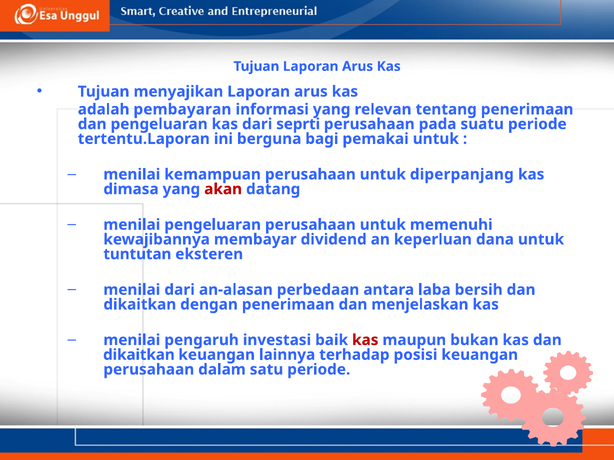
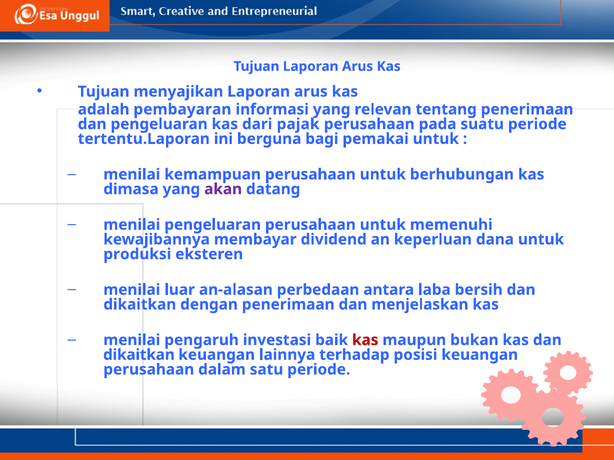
seprti: seprti -> pajak (298, 124)
diperpanjang: diperpanjang -> berhubungan (462, 175)
akan colour: red -> purple (223, 189)
tuntutan: tuntutan -> produksi (137, 254)
menilai dari: dari -> luar (180, 290)
